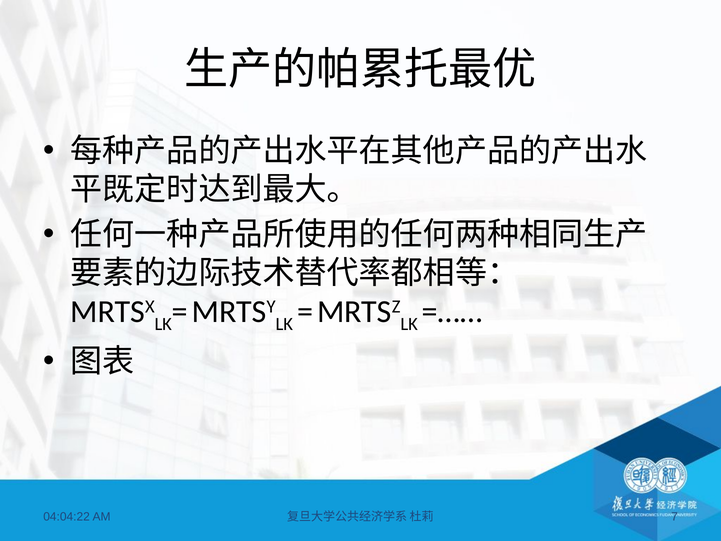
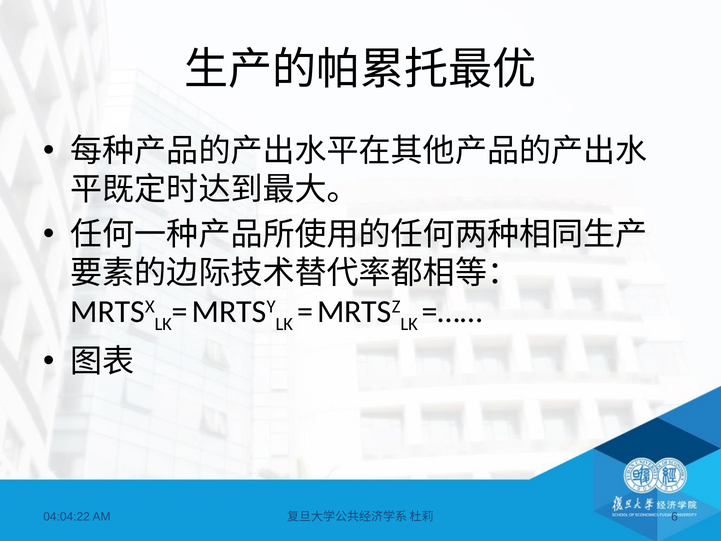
7: 7 -> 6 (674, 516)
